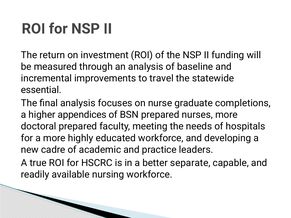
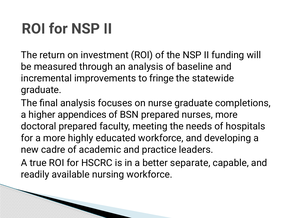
travel: travel -> fringe (162, 78)
essential: essential -> graduate (41, 90)
